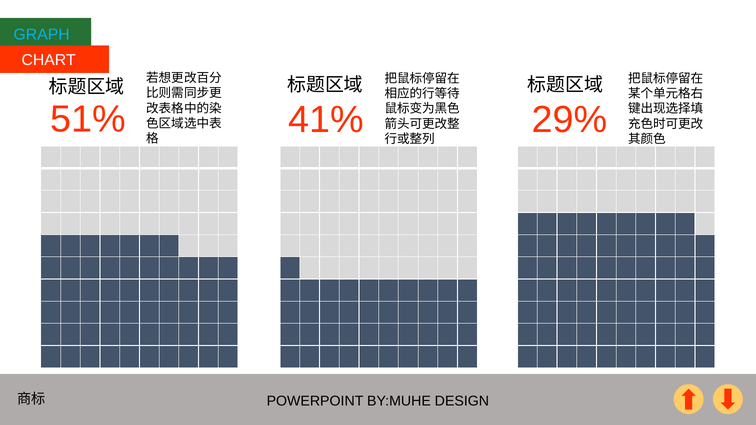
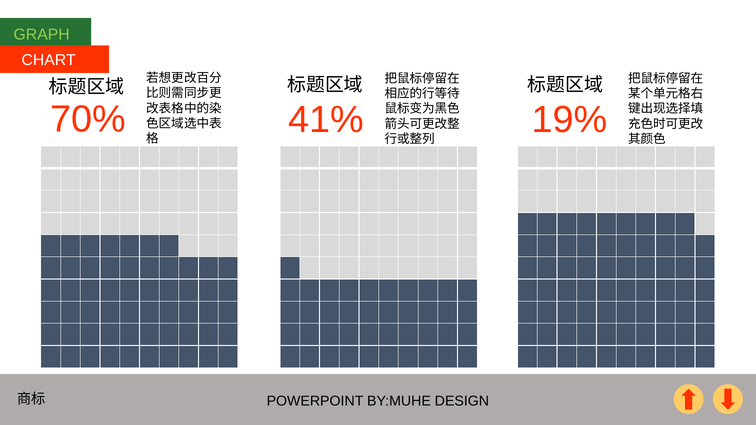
GRAPH colour: light blue -> light green (42, 35)
51%: 51% -> 70% (88, 119)
29%: 29% -> 19% (570, 120)
